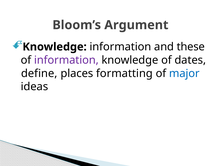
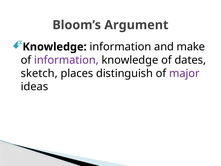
these: these -> make (191, 47)
define: define -> sketch (39, 73)
formatting: formatting -> distinguish (124, 73)
major colour: blue -> purple (184, 73)
